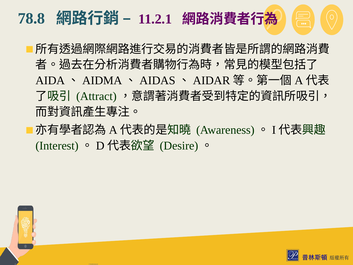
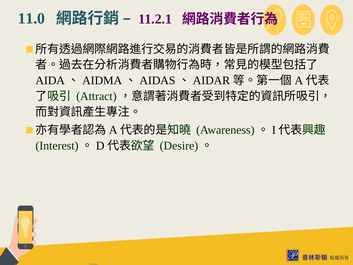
78.8: 78.8 -> 11.0 (31, 18)
